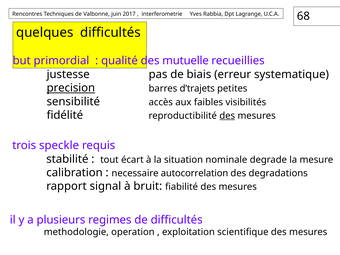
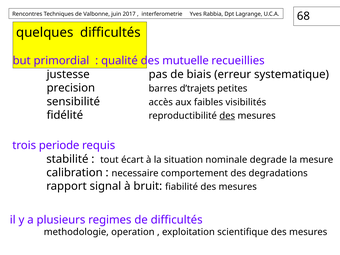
precision underline: present -> none (71, 88)
speckle: speckle -> periode (59, 145)
autocorrelation: autocorrelation -> comportement (194, 173)
